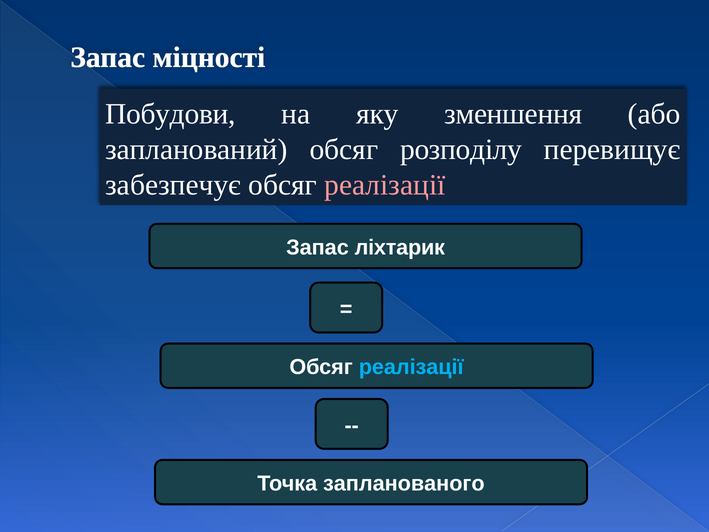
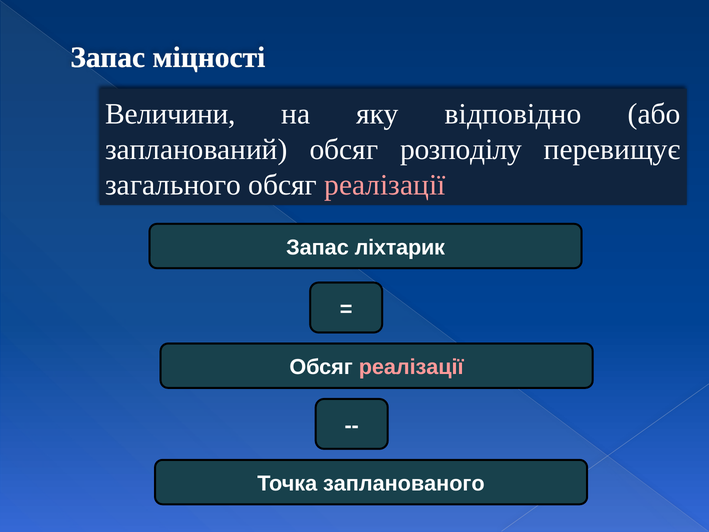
Побудови: Побудови -> Величини (170, 114)
зменшення: зменшення -> відповідно (513, 114)
забезпечує: забезпечує -> загального (173, 185)
реалізації colour: light blue -> pink (411, 367)
